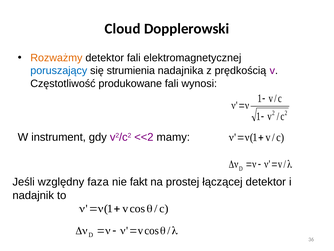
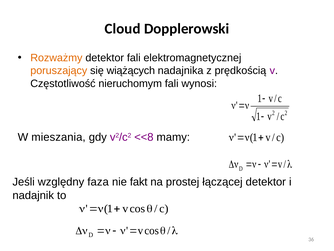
poruszający colour: blue -> orange (59, 71)
strumienia: strumienia -> wiążących (131, 71)
produkowane: produkowane -> nieruchomym (130, 83)
instrument: instrument -> mieszania (58, 137)
<<2: <<2 -> <<8 (144, 137)
